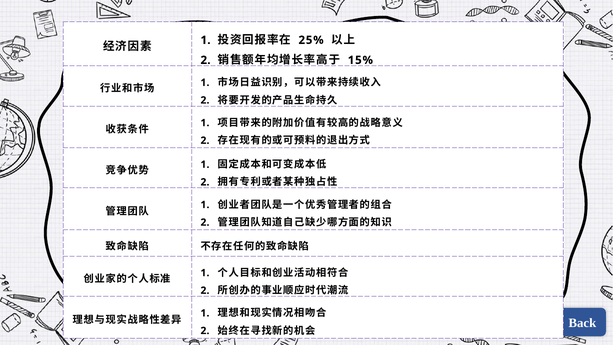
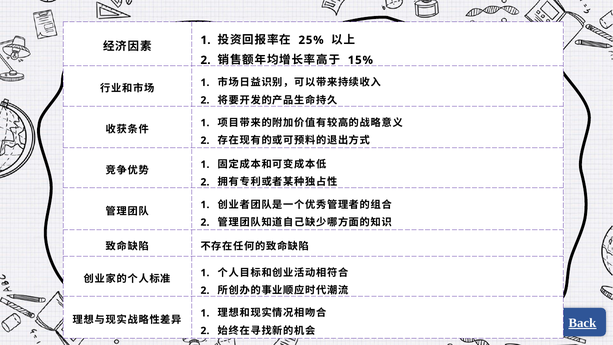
Back underline: none -> present (582, 323)
